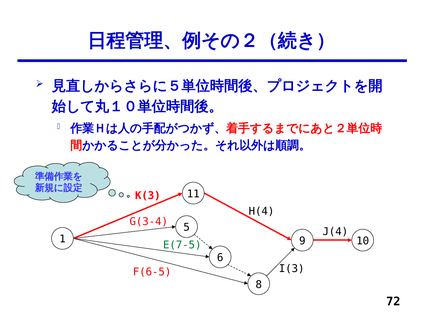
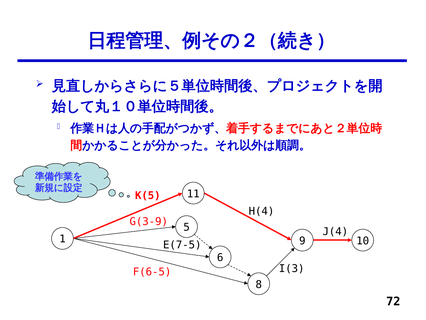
K(3: K(3 -> K(5 (148, 195)
G(3-4: G(3-4 -> G(3-9 (149, 221)
E(7-5 colour: green -> black (182, 245)
